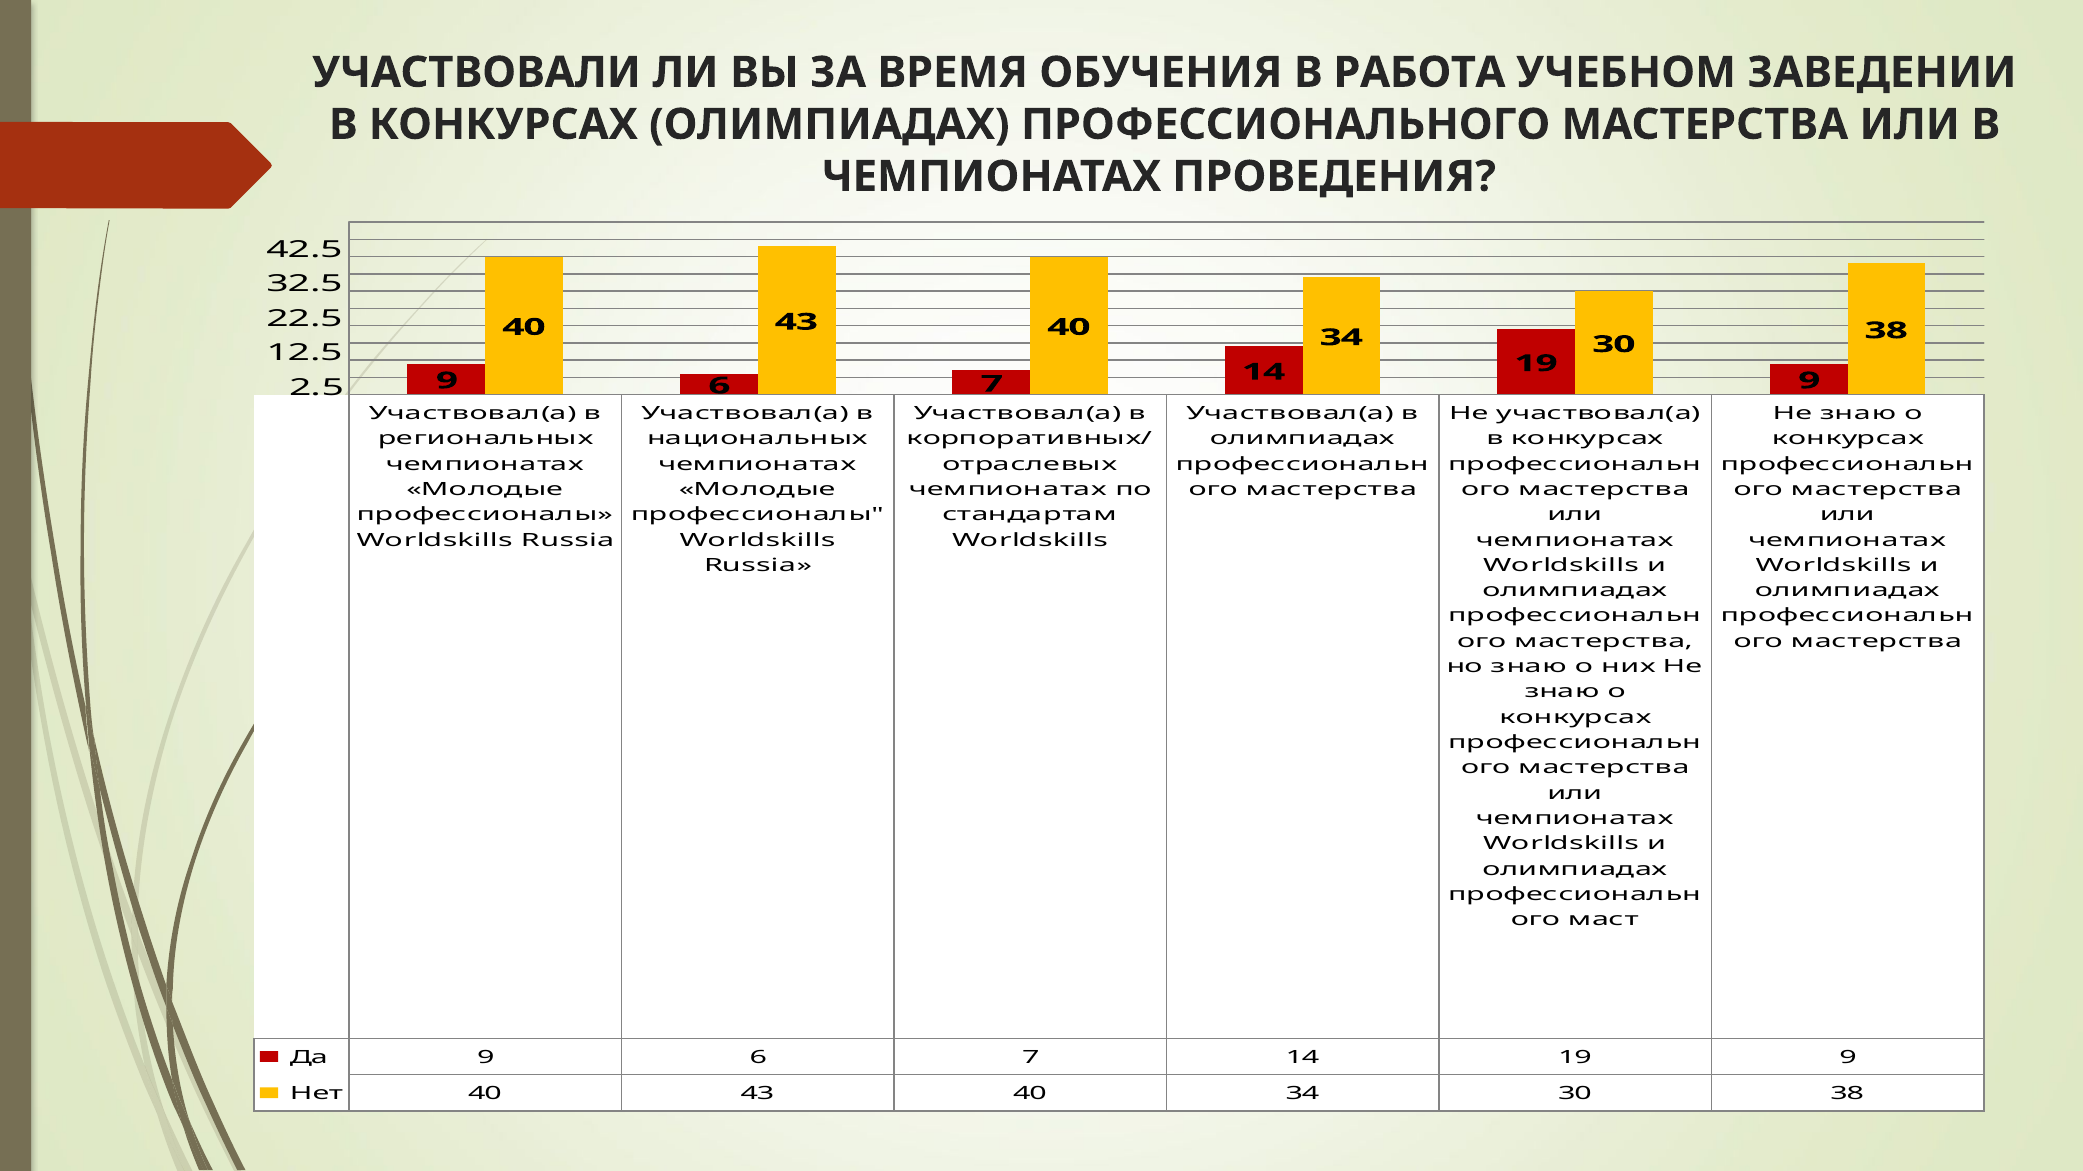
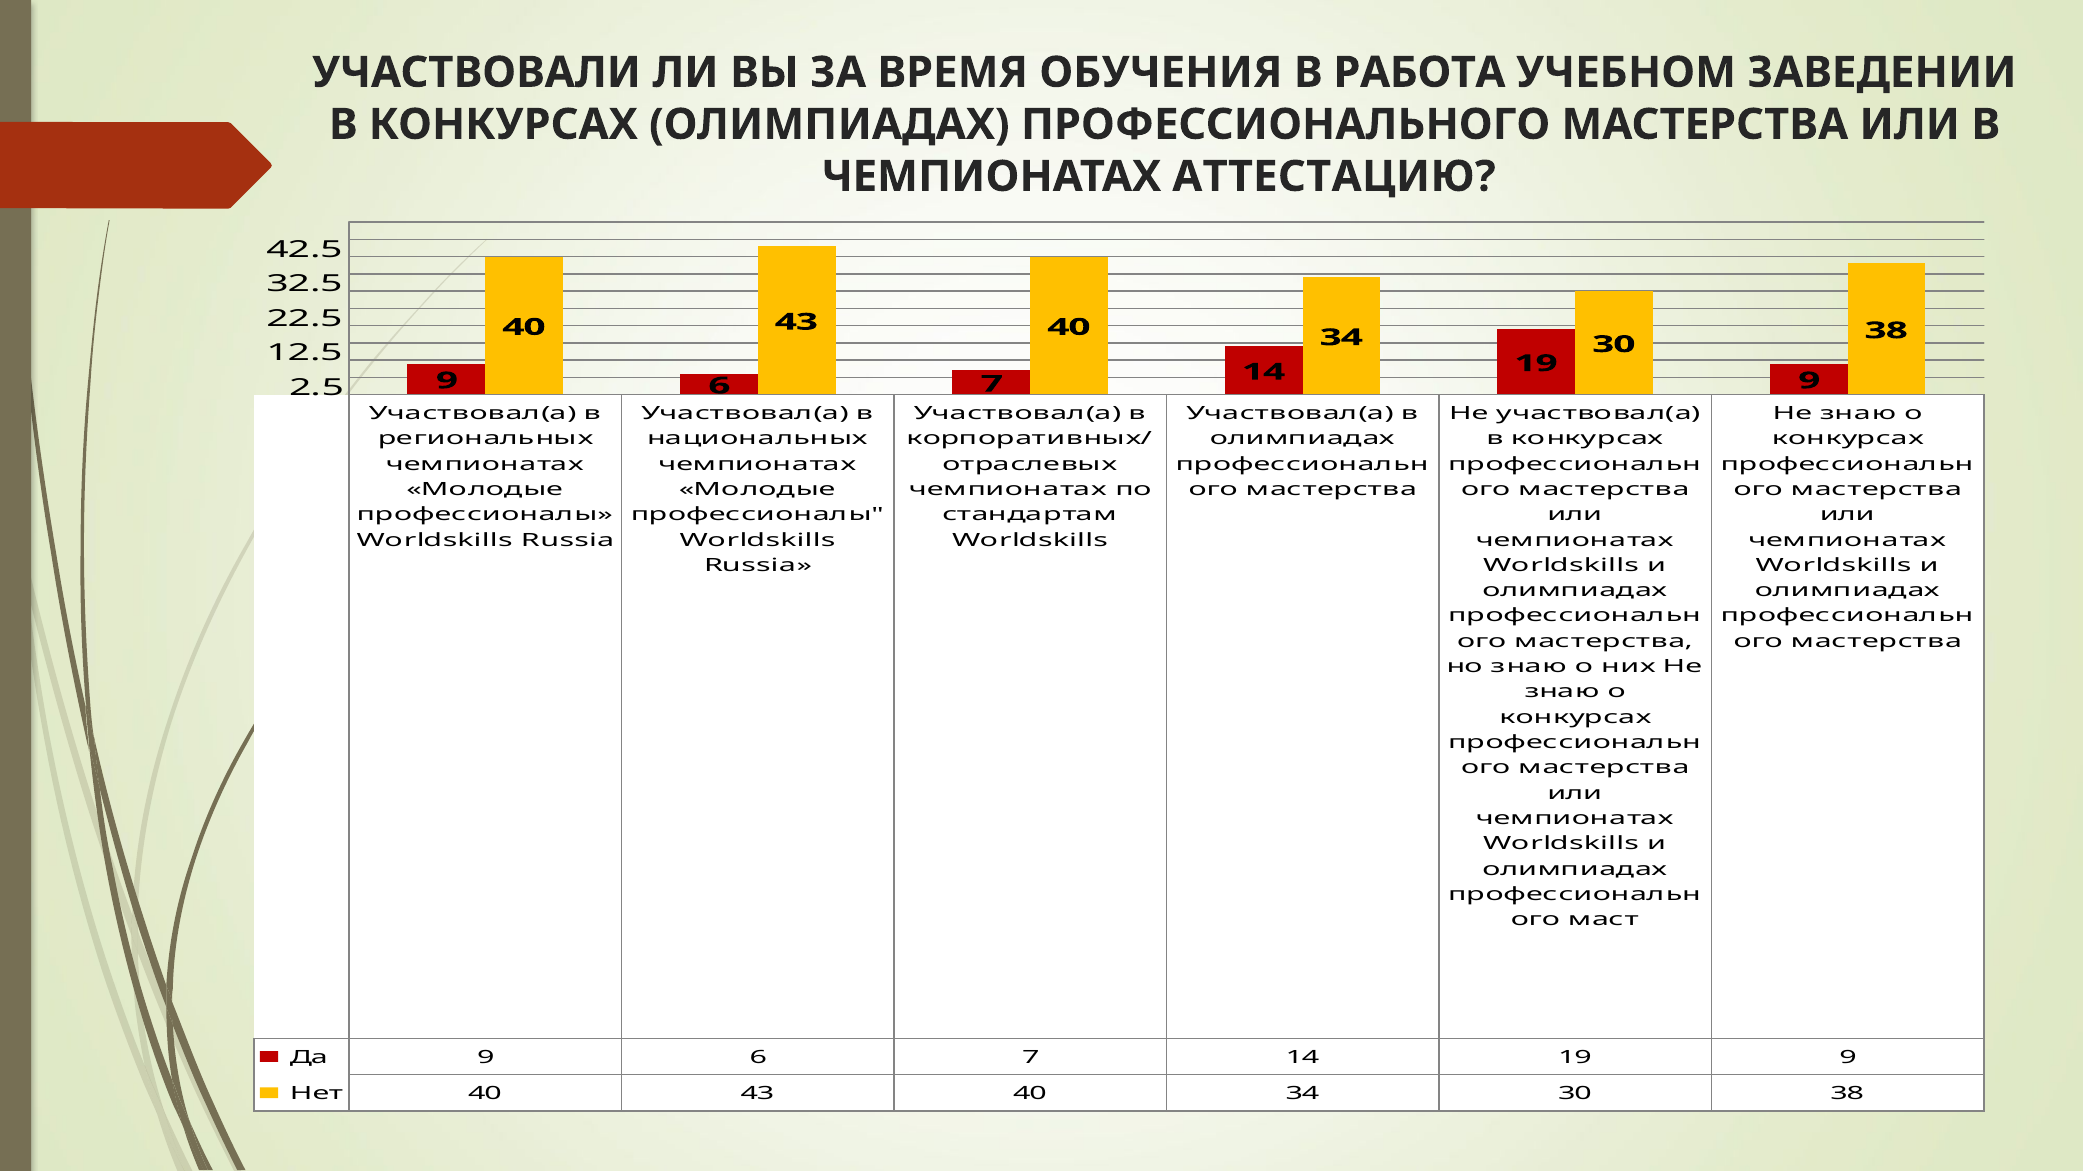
ПРОВЕДЕНИЯ: ПРОВЕДЕНИЯ -> АТТЕСТАЦИЮ (1334, 177)
